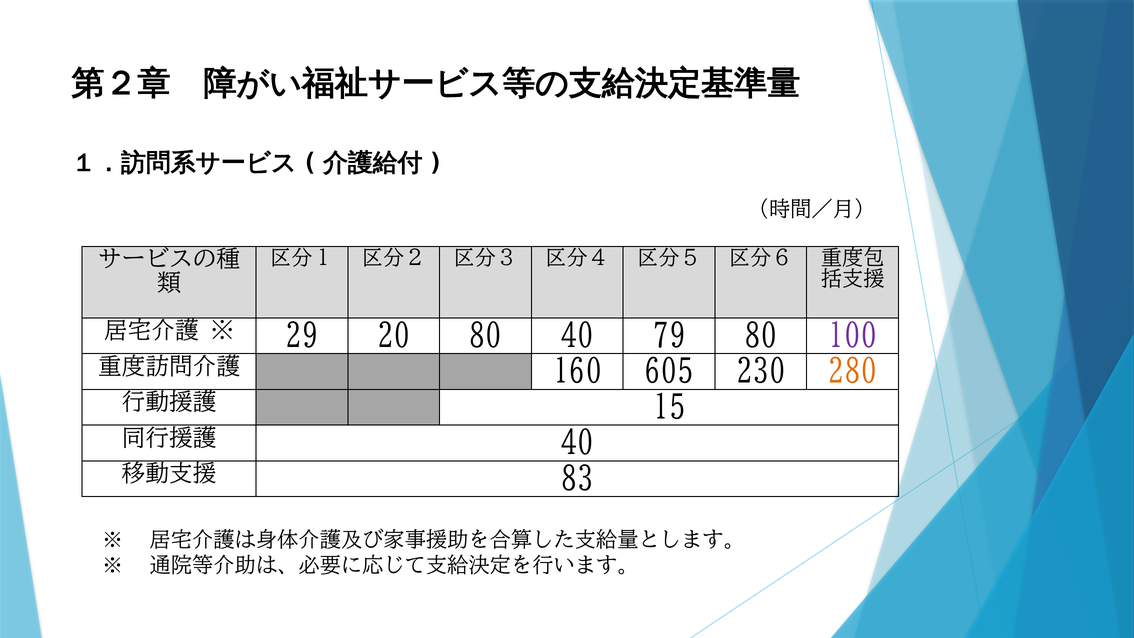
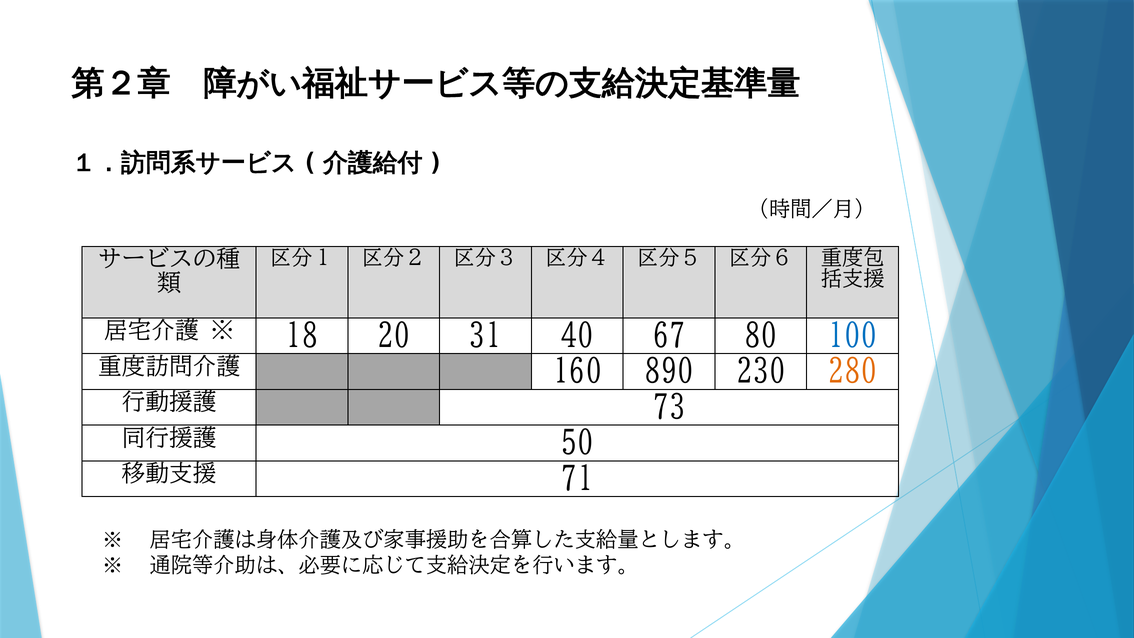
29: 29 -> 18 (302, 336)
20 80: 80 -> 31 (485, 336)
79: 79 -> 67 (669, 336)
100 colour: purple -> blue (853, 336)
605: 605 -> 890 (669, 372)
15: 15 -> 73 (669, 408)
40: 40 -> 50 (577, 443)
83: 83 -> 71 (577, 479)
